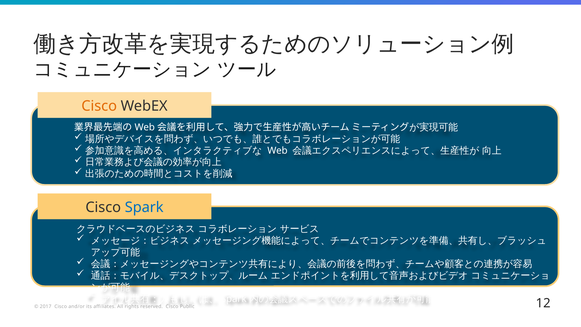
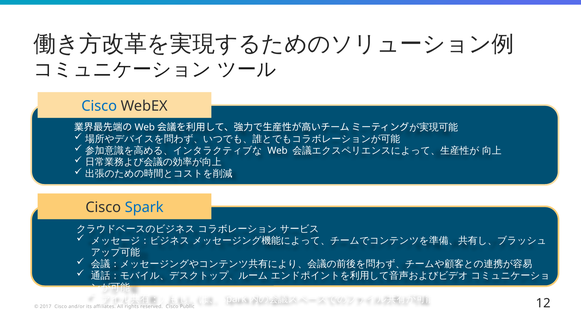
Cisco colour: orange -> blue (99, 106)
